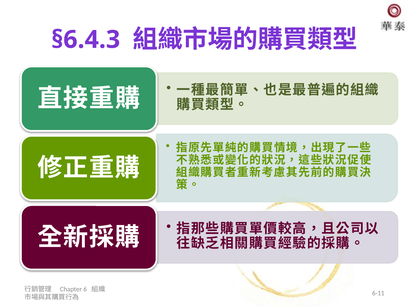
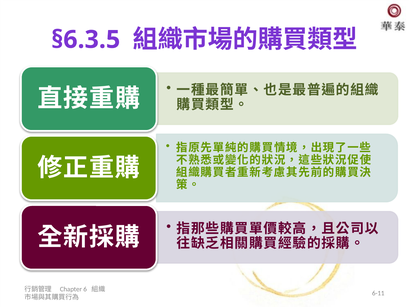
§6.4.3: §6.4.3 -> §6.3.5 (86, 40)
